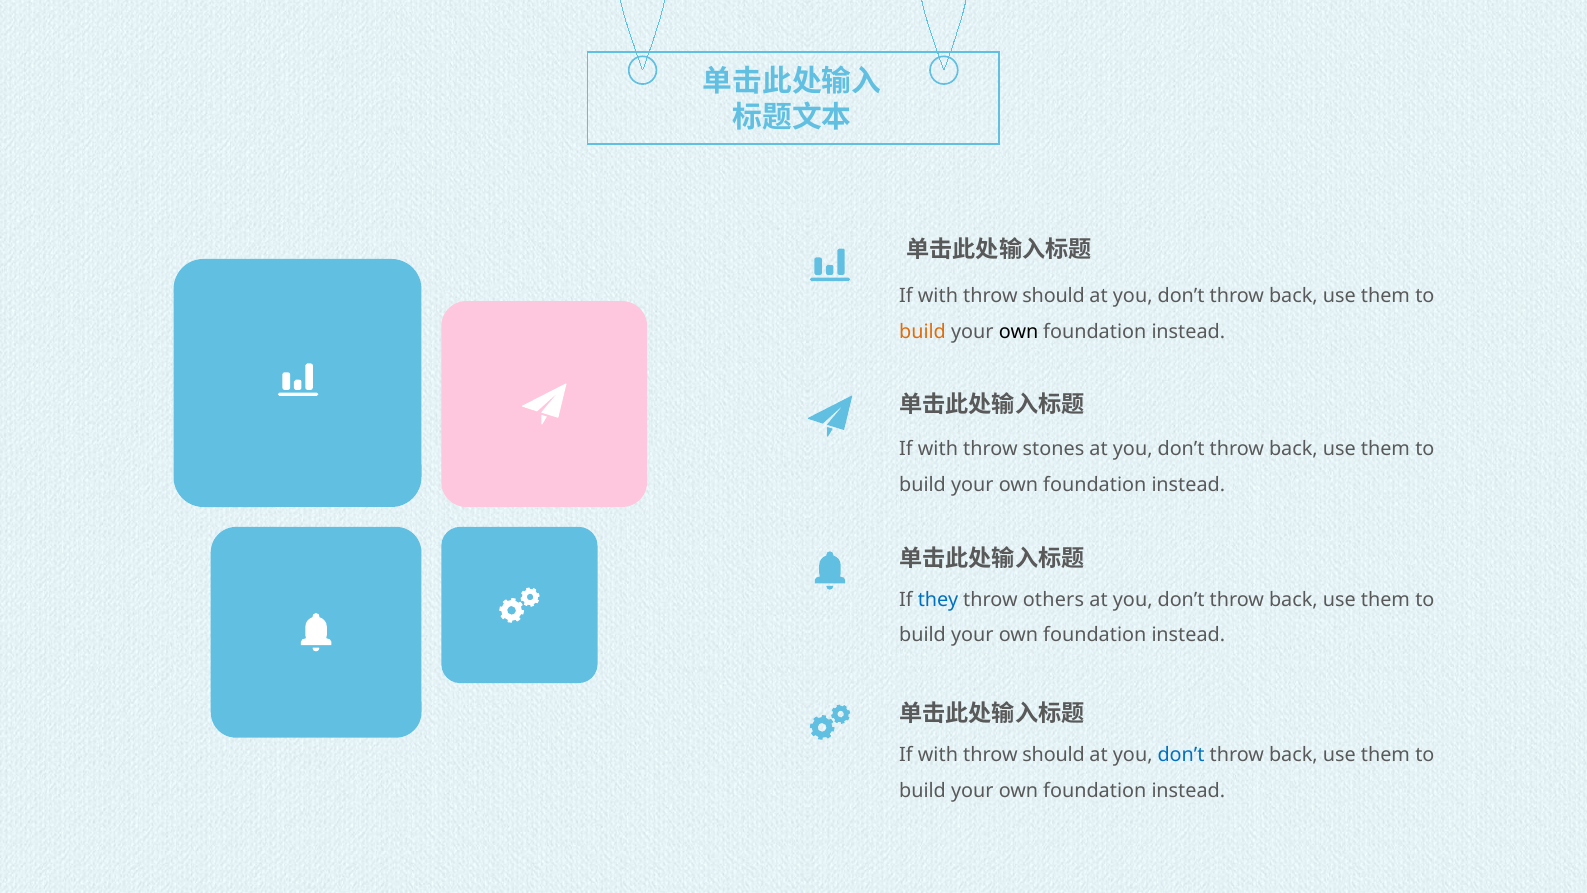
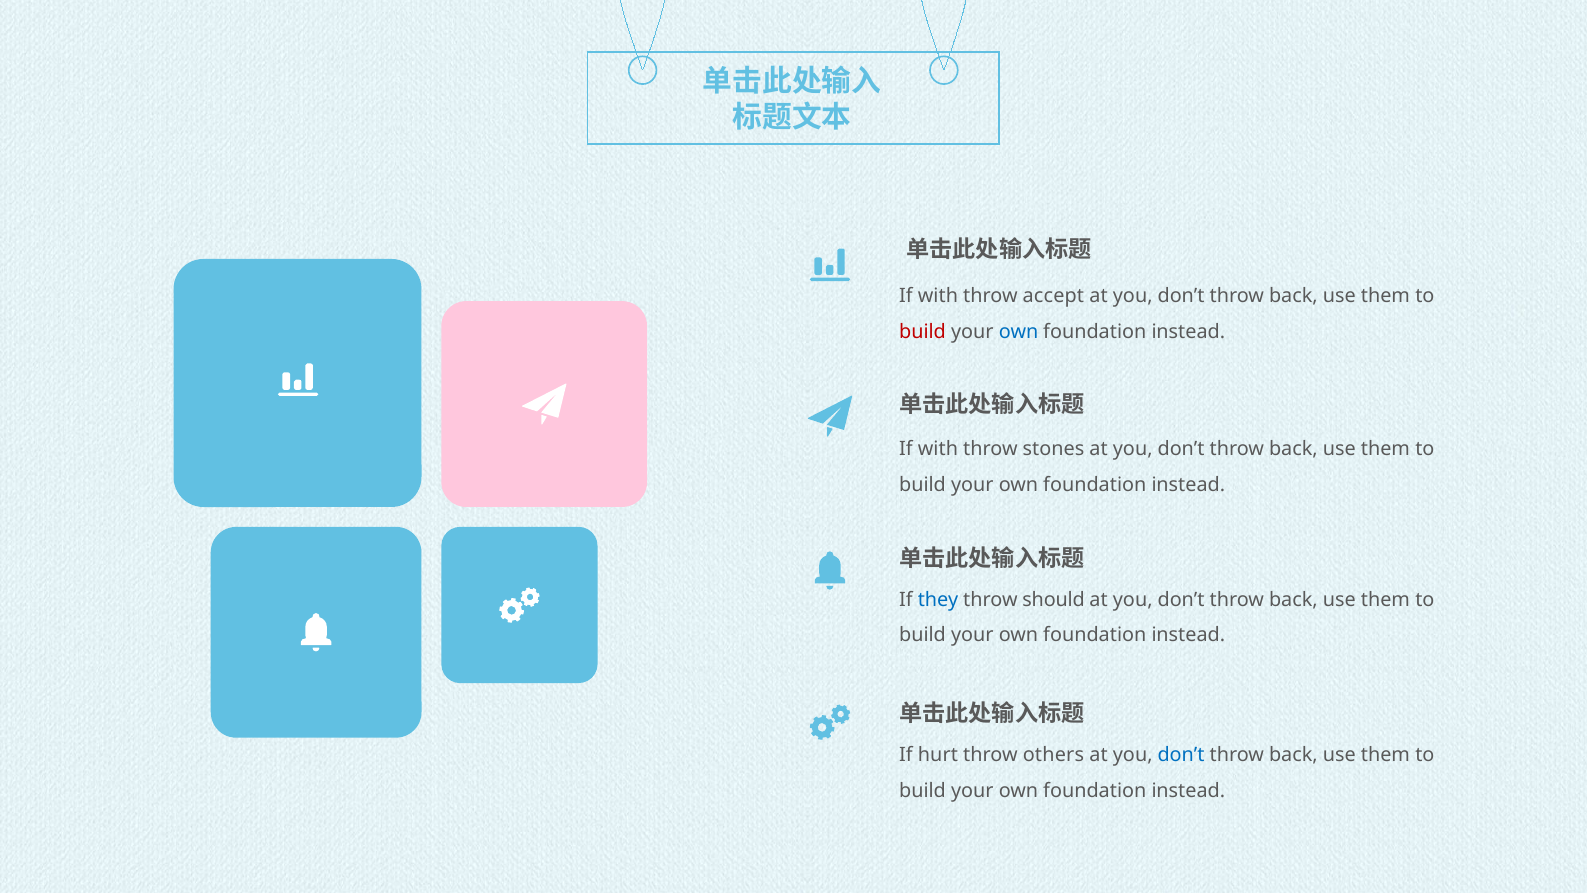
should: should -> accept (1053, 296)
build colour: orange -> red (923, 332)
own colour: black -> blue (1019, 332)
others: others -> should (1054, 599)
with: with -> hurt (938, 755)
should: should -> others (1053, 755)
